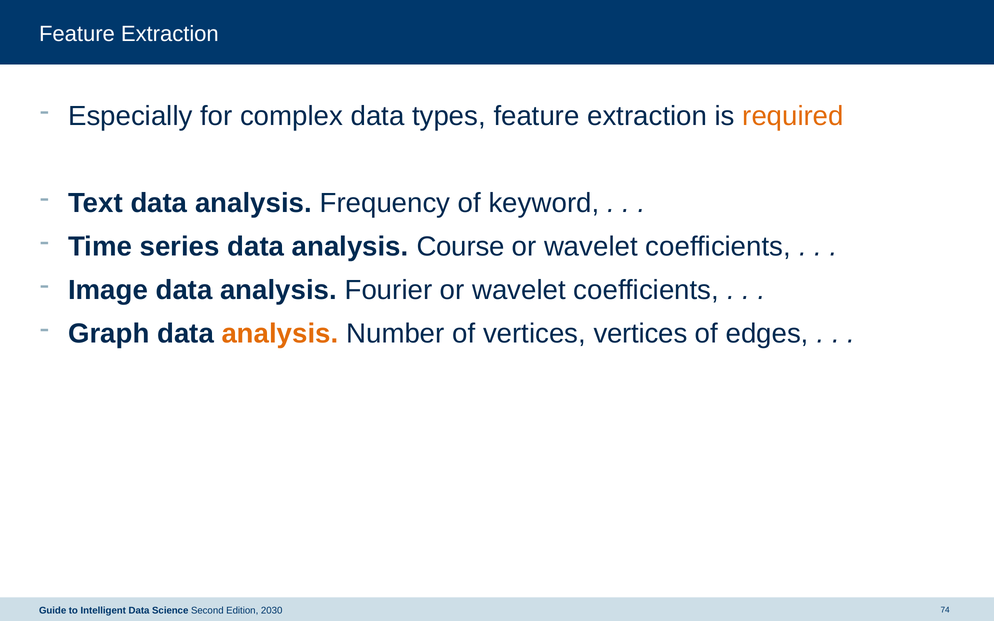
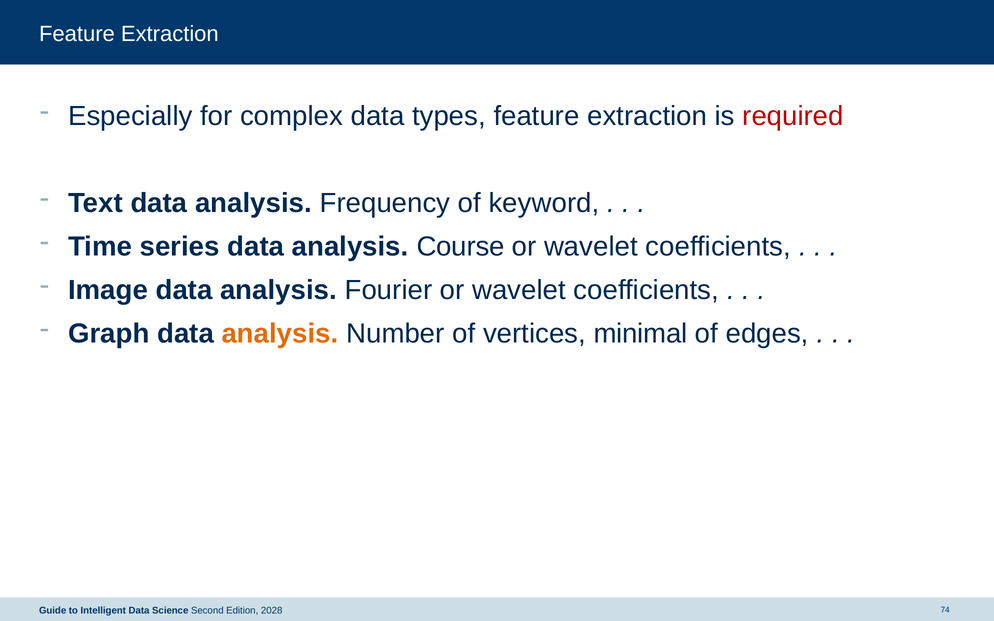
required colour: orange -> red (793, 116)
vertices vertices: vertices -> minimal (641, 334)
2030: 2030 -> 2028 (272, 611)
